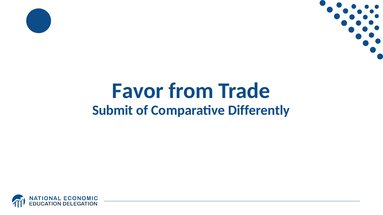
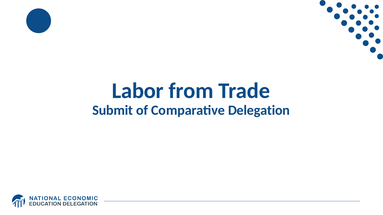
Favor: Favor -> Labor (138, 91)
Differently: Differently -> Delegation (259, 111)
